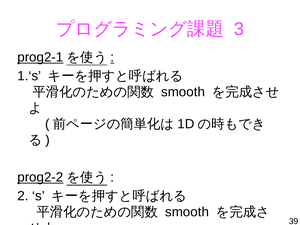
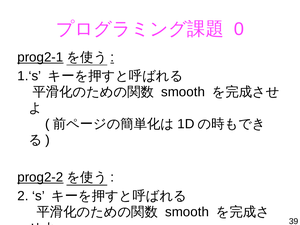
3: 3 -> 0 (239, 29)
